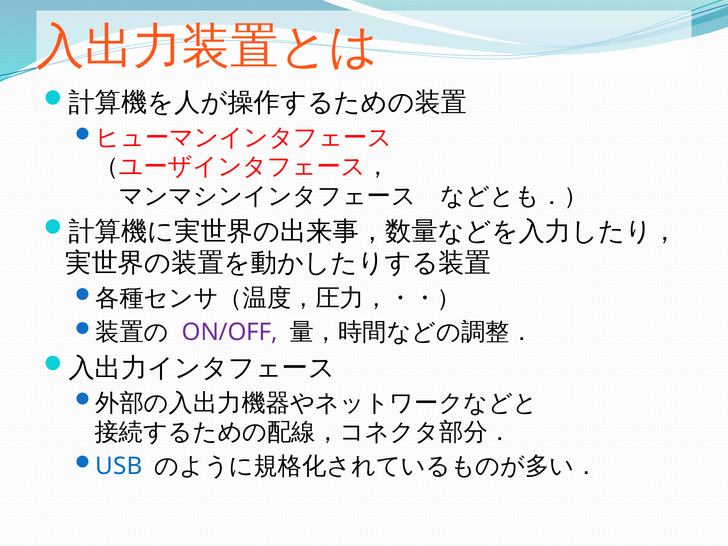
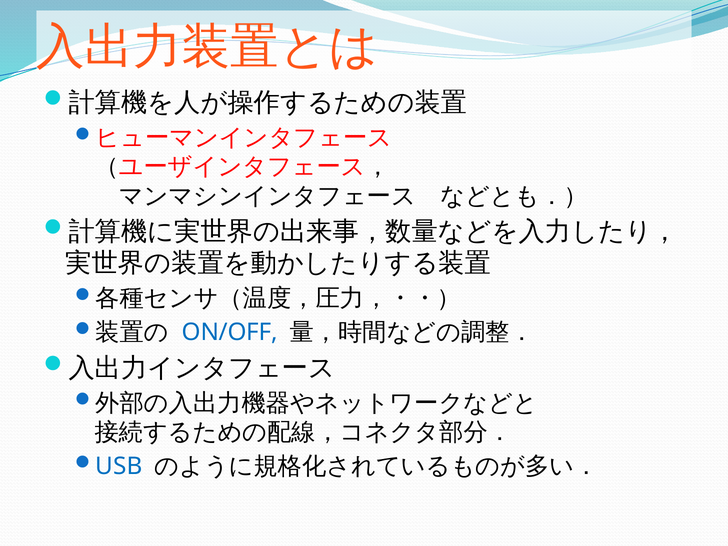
ON/OFF colour: purple -> blue (230, 332)
